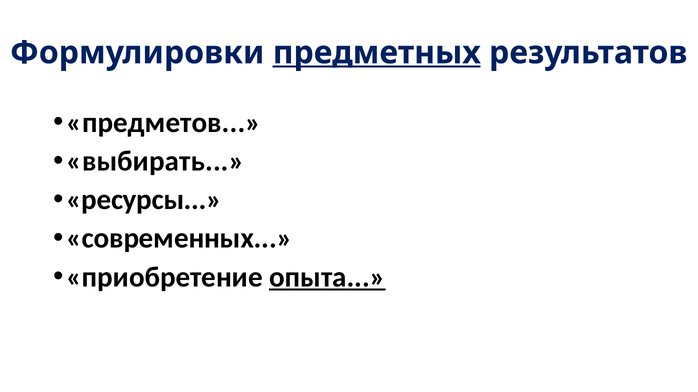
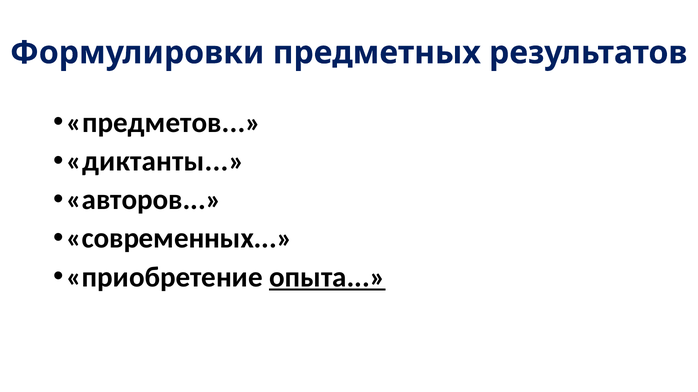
предметных underline: present -> none (377, 53)
выбирать: выбирать -> диктанты (155, 161)
ресурсы: ресурсы -> авторов (144, 200)
